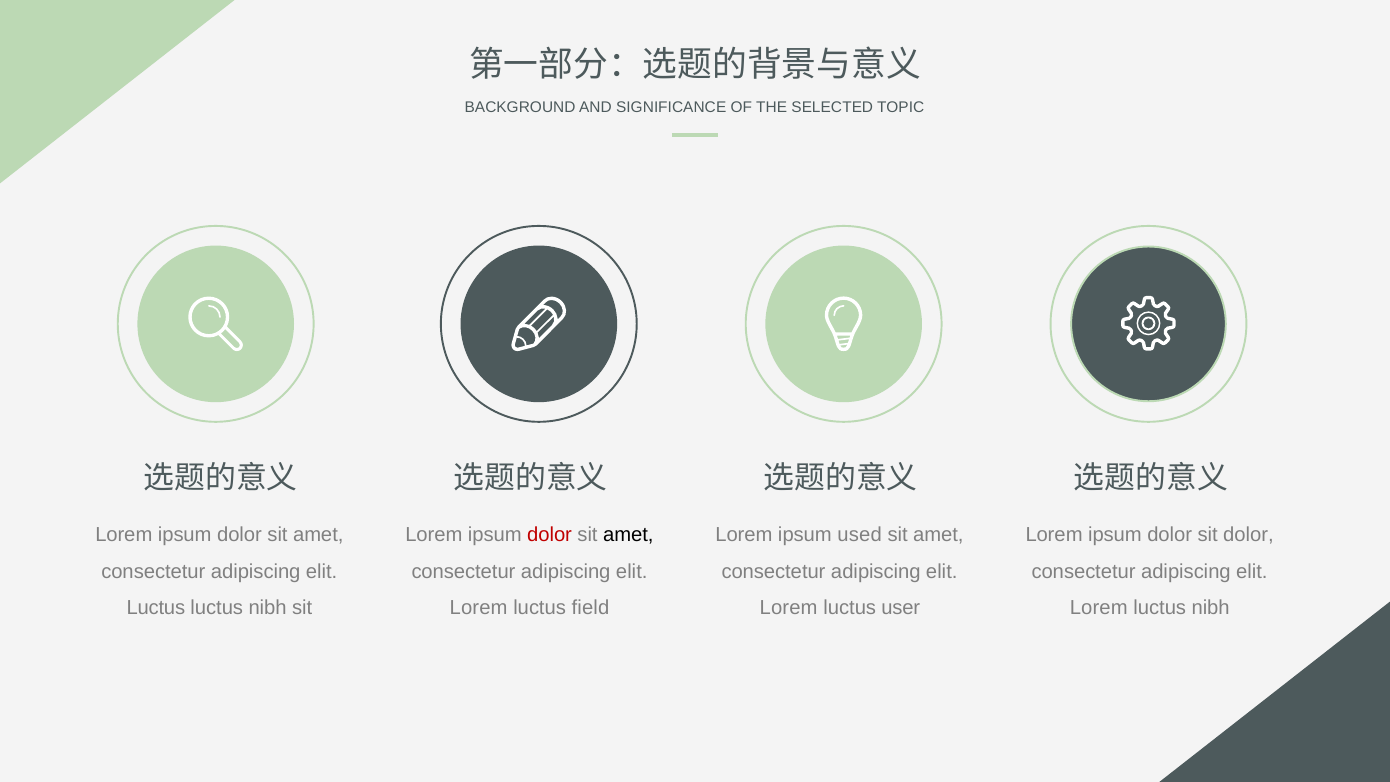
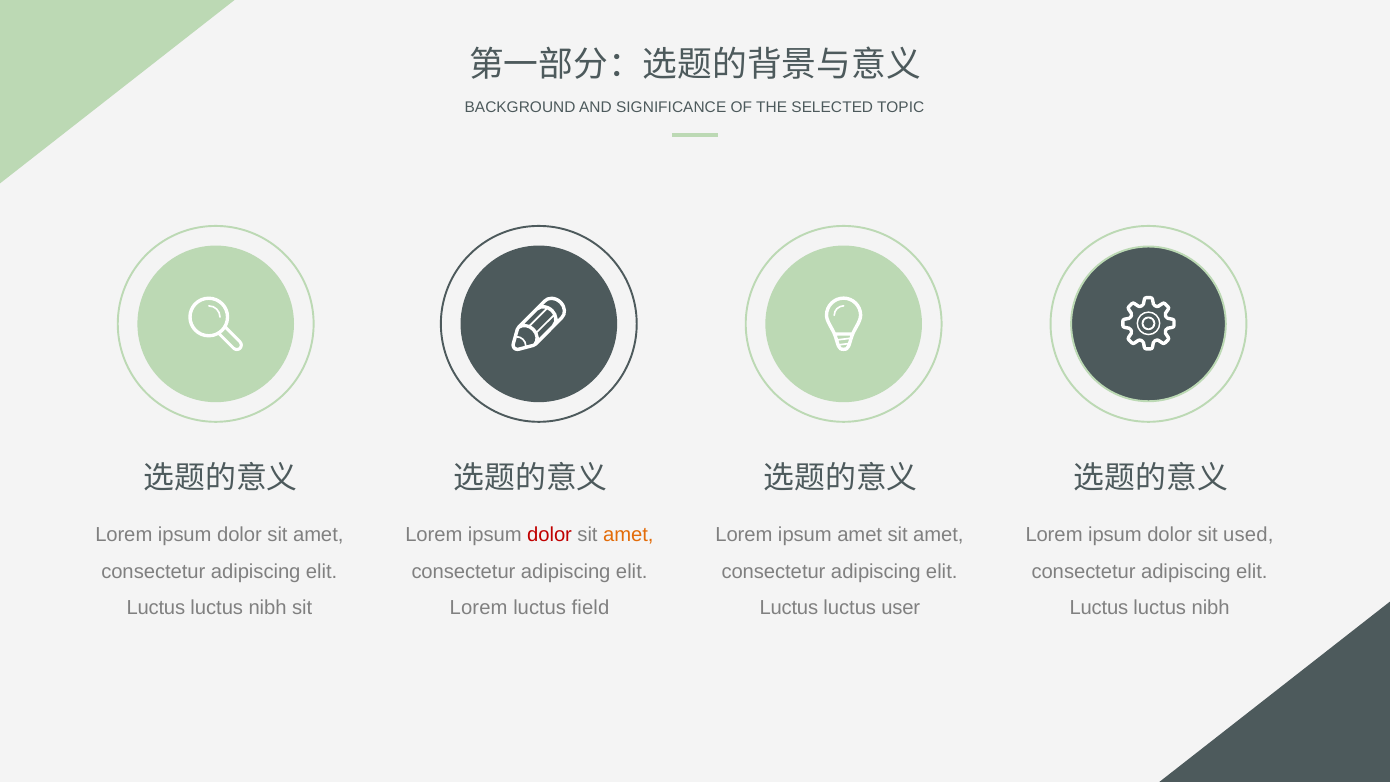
amet colour: black -> orange (628, 535)
ipsum used: used -> amet (860, 535)
sit dolor: dolor -> used (1248, 535)
Lorem: Lorem -> Luctus (789, 608)
Lorem: Lorem -> Luctus (1099, 608)
